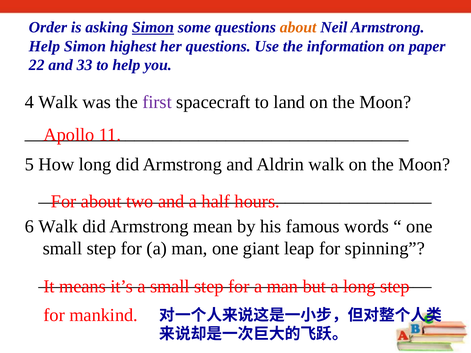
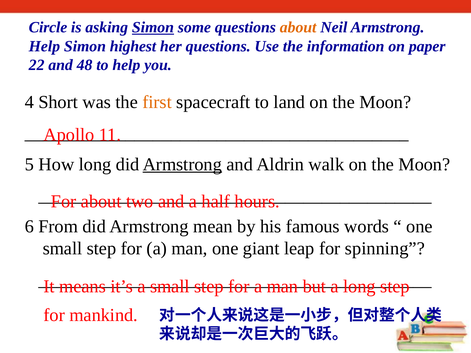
Order: Order -> Circle (48, 27)
33: 33 -> 48 (85, 65)
4 Walk: Walk -> Short (58, 102)
first colour: purple -> orange (157, 102)
Armstrong underline: none -> present (182, 164)
6 Walk: Walk -> From (58, 227)
